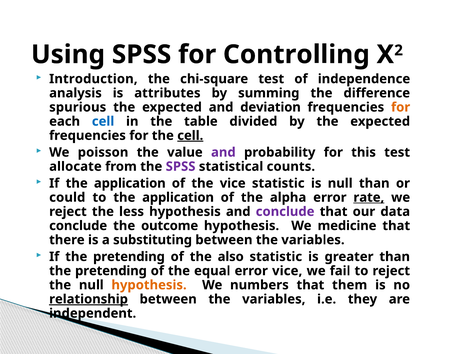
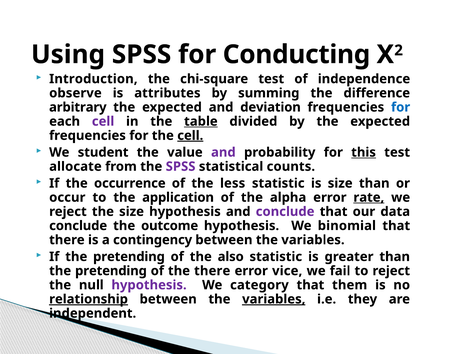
Controlling: Controlling -> Conducting (297, 54)
analysis: analysis -> observe (75, 93)
spurious: spurious -> arbitrary (78, 107)
for colour: orange -> blue (401, 107)
cell colour: blue -> purple (103, 121)
table underline: none -> present (201, 121)
poisson: poisson -> student (103, 152)
this underline: none -> present (364, 152)
If the application: application -> occurrence (130, 183)
the vice: vice -> less (233, 183)
is null: null -> size (340, 183)
could: could -> occur (67, 197)
the less: less -> size (132, 211)
medicine: medicine -> binomial (347, 225)
substituting: substituting -> contingency (153, 239)
the equal: equal -> there (212, 270)
hypothesis colour: orange -> purple (149, 284)
numbers: numbers -> category (259, 284)
variables underline: none -> present (274, 299)
